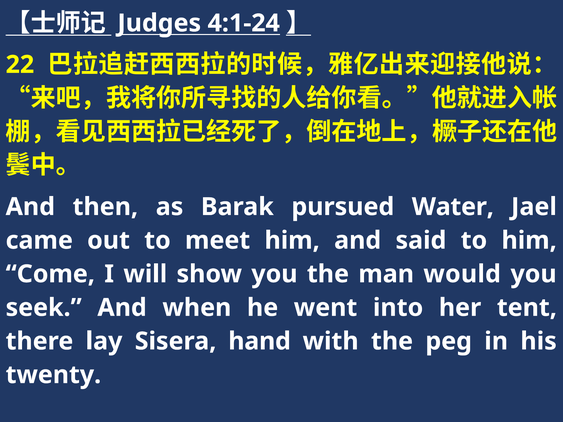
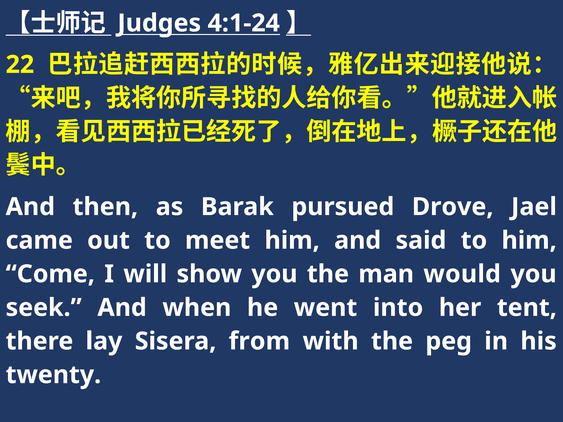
Water: Water -> Drove (453, 207)
hand: hand -> from (259, 341)
